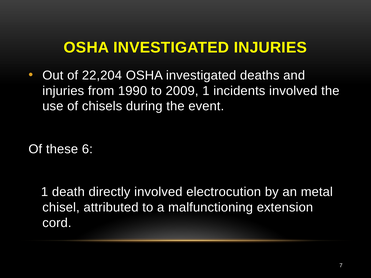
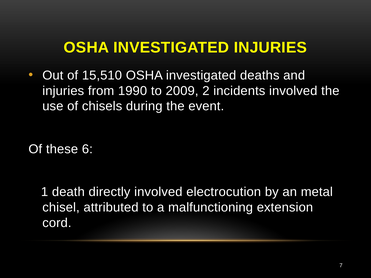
22,204: 22,204 -> 15,510 (102, 75)
2009 1: 1 -> 2 (206, 91)
